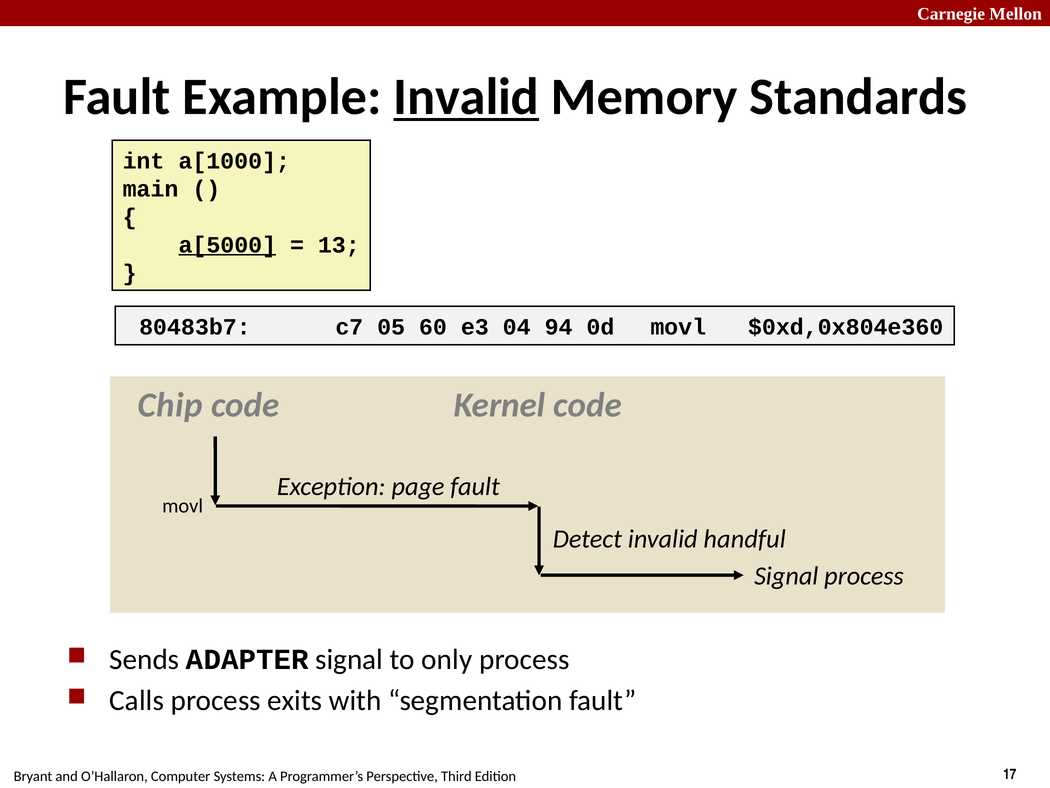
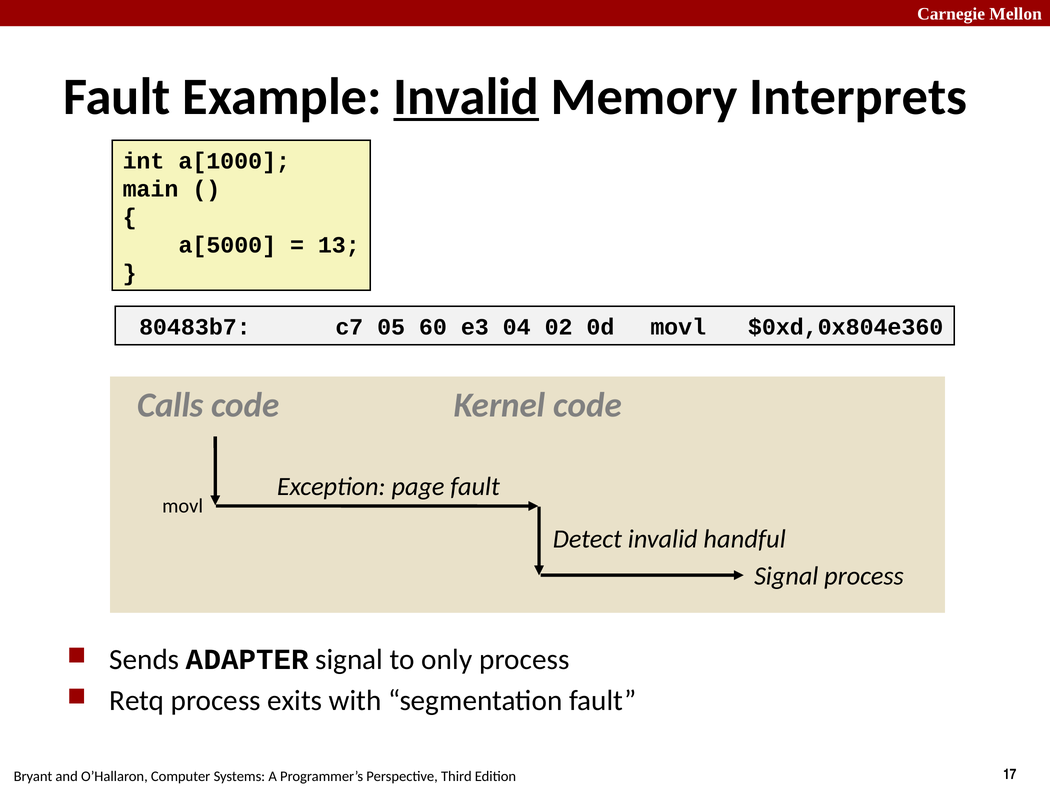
Standards: Standards -> Interprets (858, 97)
a[5000 underline: present -> none (227, 245)
94: 94 -> 02 (559, 327)
Chip: Chip -> Calls (170, 405)
Calls: Calls -> Retq (137, 700)
